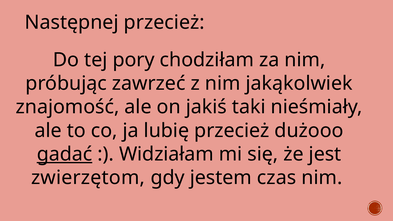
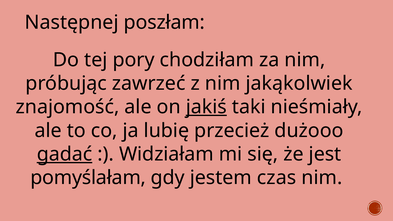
Następnej przecież: przecież -> poszłam (164, 22)
jakiś underline: none -> present (206, 107)
zwierzętom: zwierzętom -> pomyślałam (88, 178)
